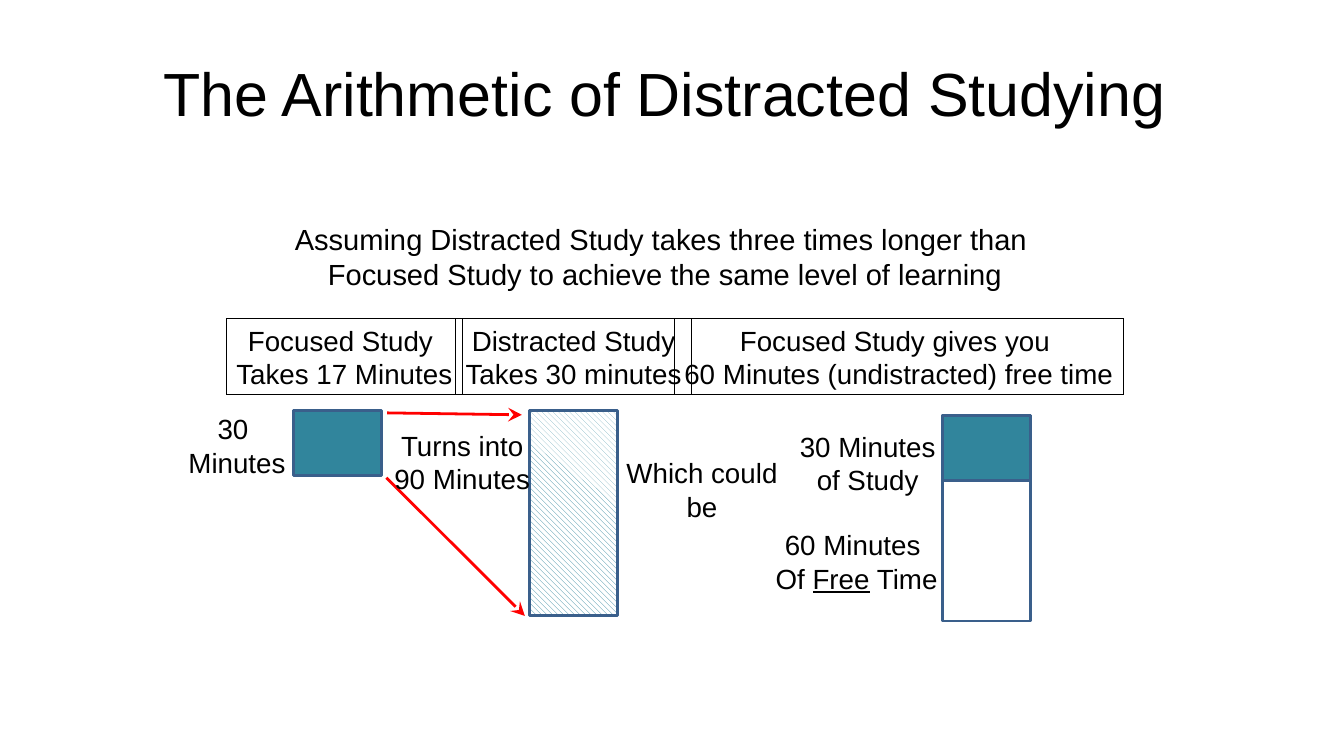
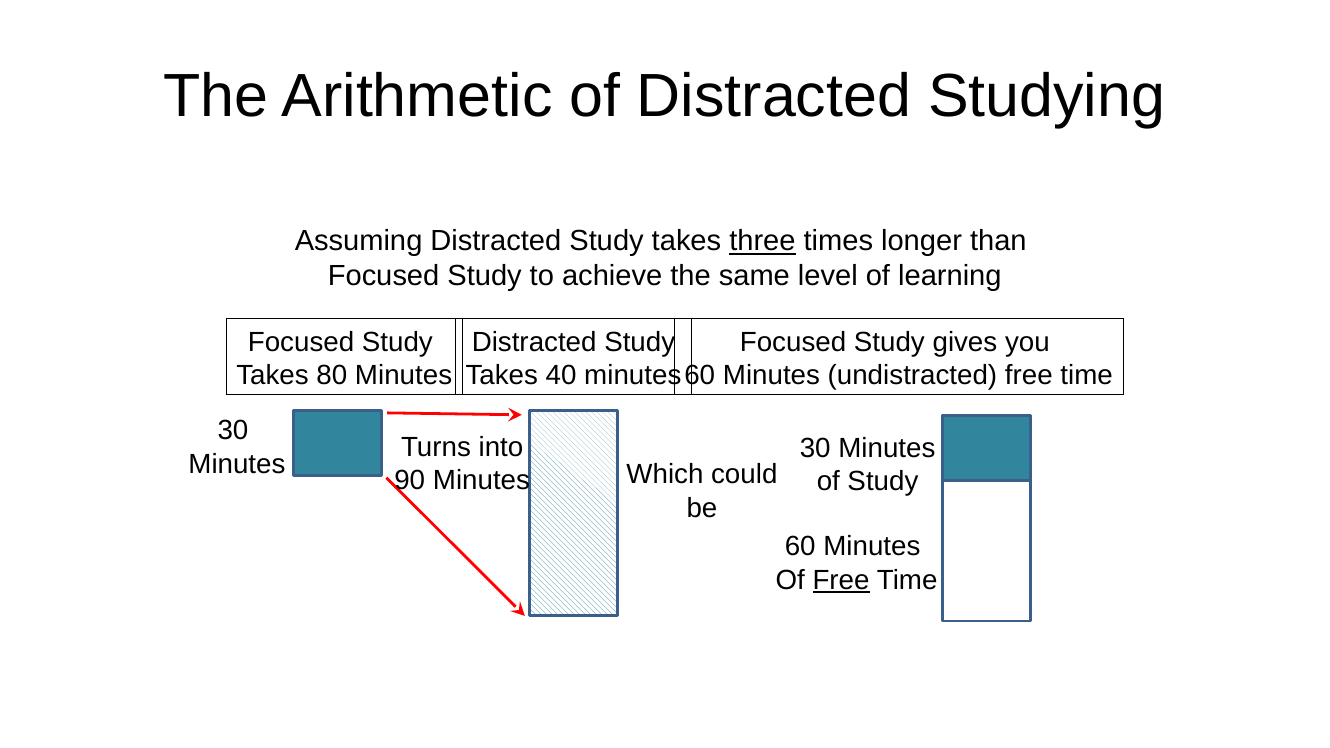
three underline: none -> present (762, 241)
17: 17 -> 80 (332, 375)
Takes 30: 30 -> 40 (561, 375)
